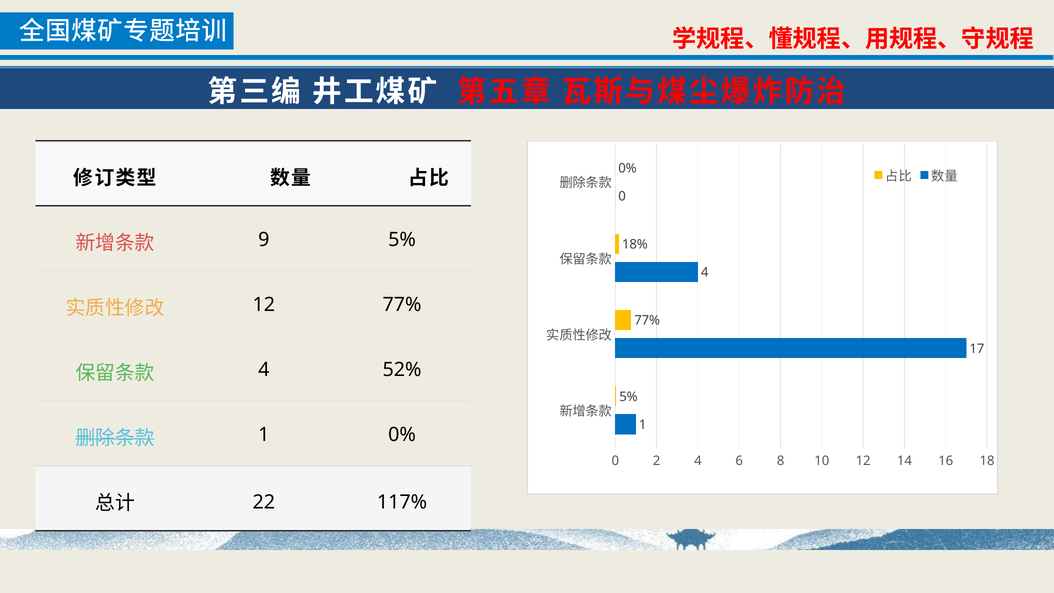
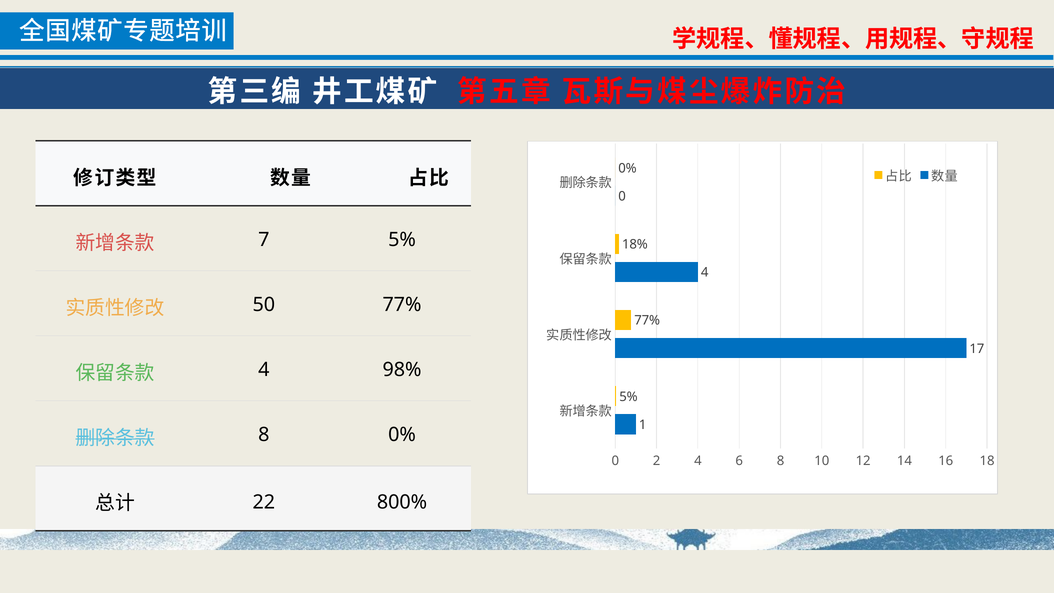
9: 9 -> 7 (264, 240)
12: 12 -> 50 (264, 305)
52%: 52% -> 98% (402, 370)
1: 1 -> 8 (264, 435)
117%: 117% -> 800% (402, 502)
